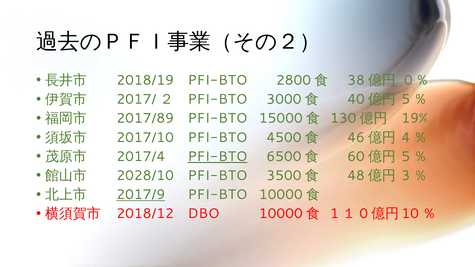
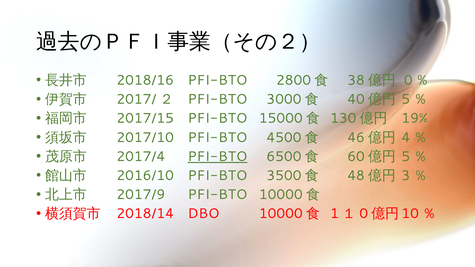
2018/19: 2018/19 -> 2018/16 (145, 80)
2017/89: 2017/89 -> 2017/15 (145, 118)
2028/10: 2028/10 -> 2016/10 (145, 176)
2017/9 underline: present -> none (141, 195)
2018/12: 2018/12 -> 2018/14 (145, 214)
